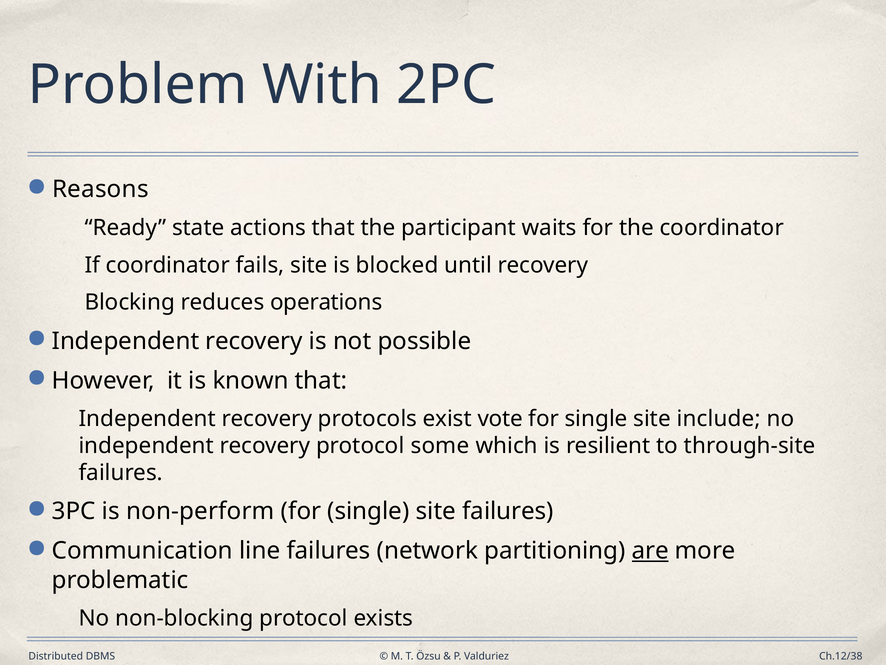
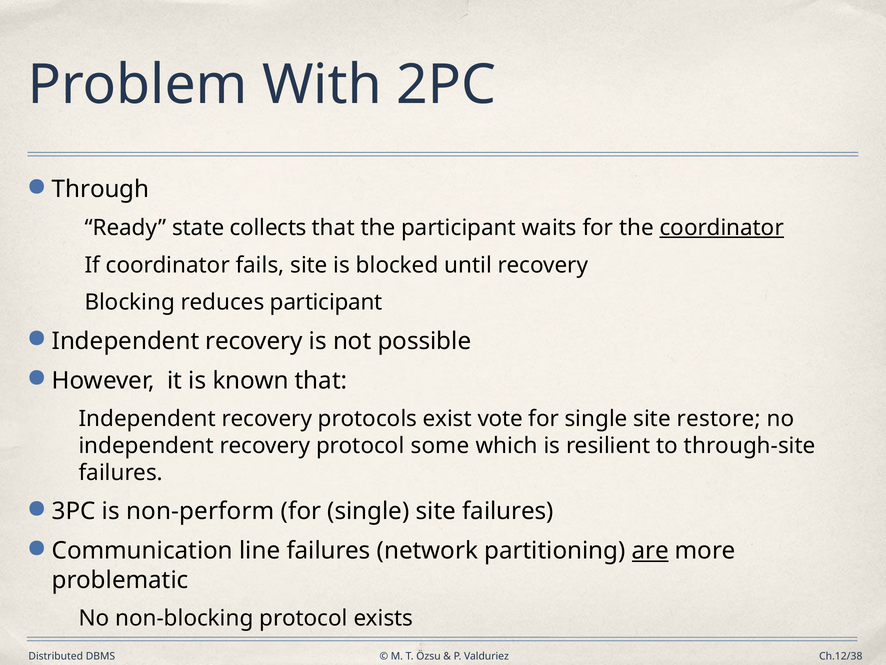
Reasons: Reasons -> Through (101, 189)
actions: actions -> collects (268, 228)
coordinator underline: none -> present (722, 228)
reduces operations: operations -> participant (326, 302)
include: include -> restore (719, 419)
